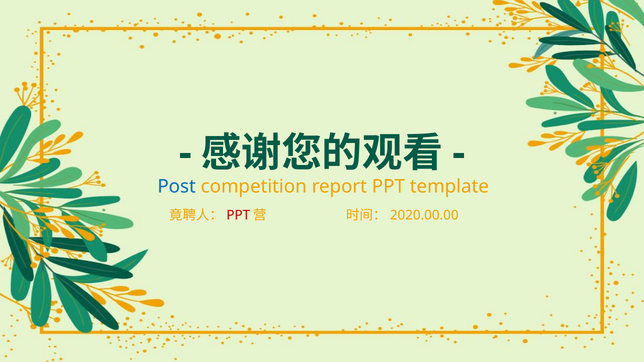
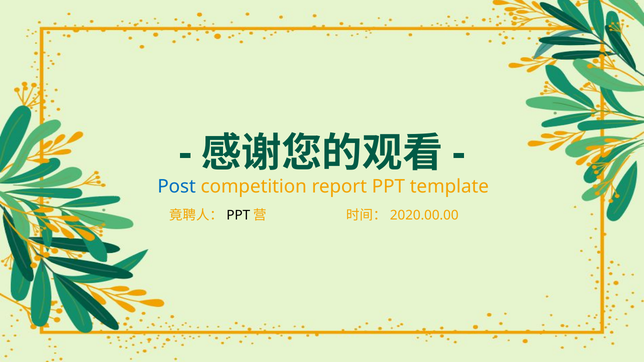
PPT colour: red -> black (238, 216)
